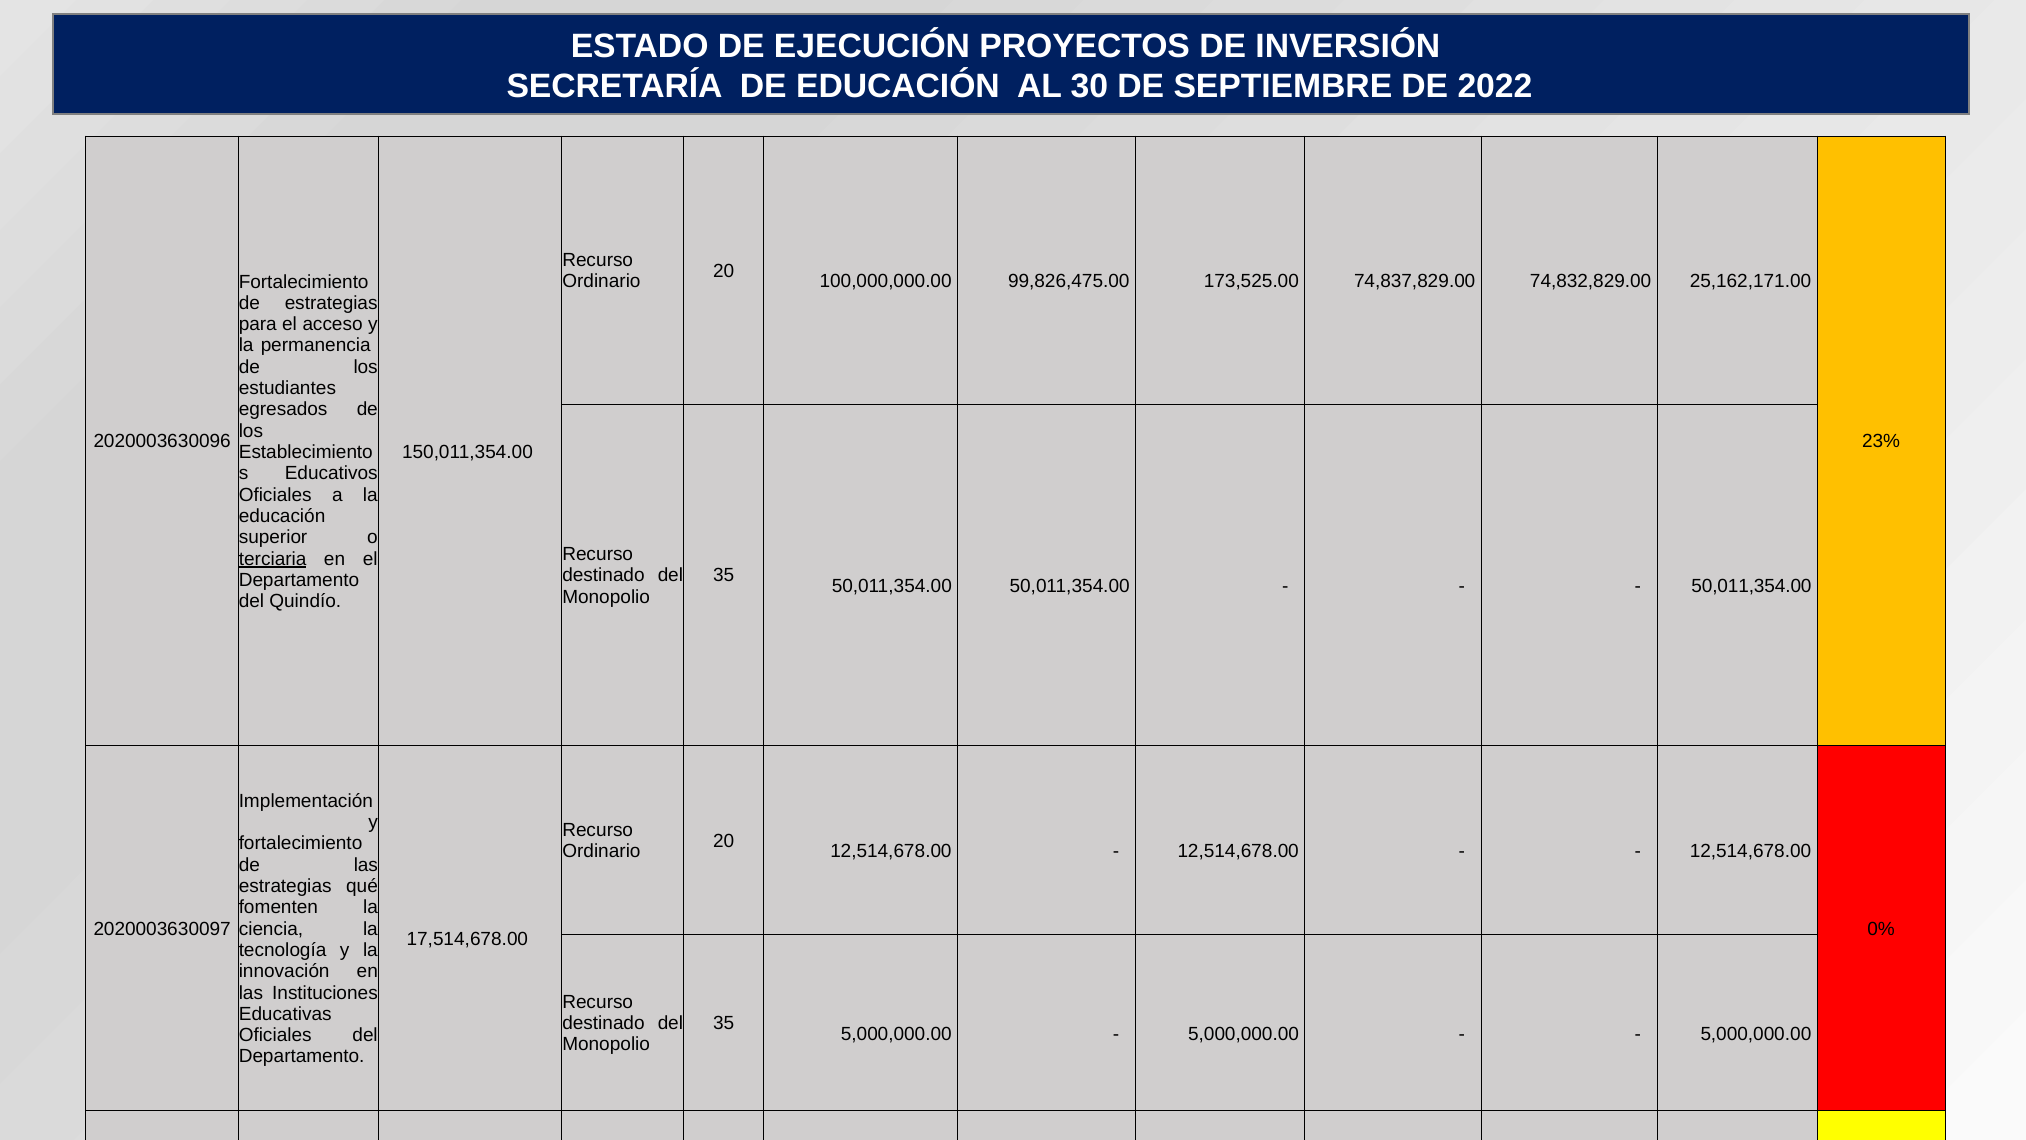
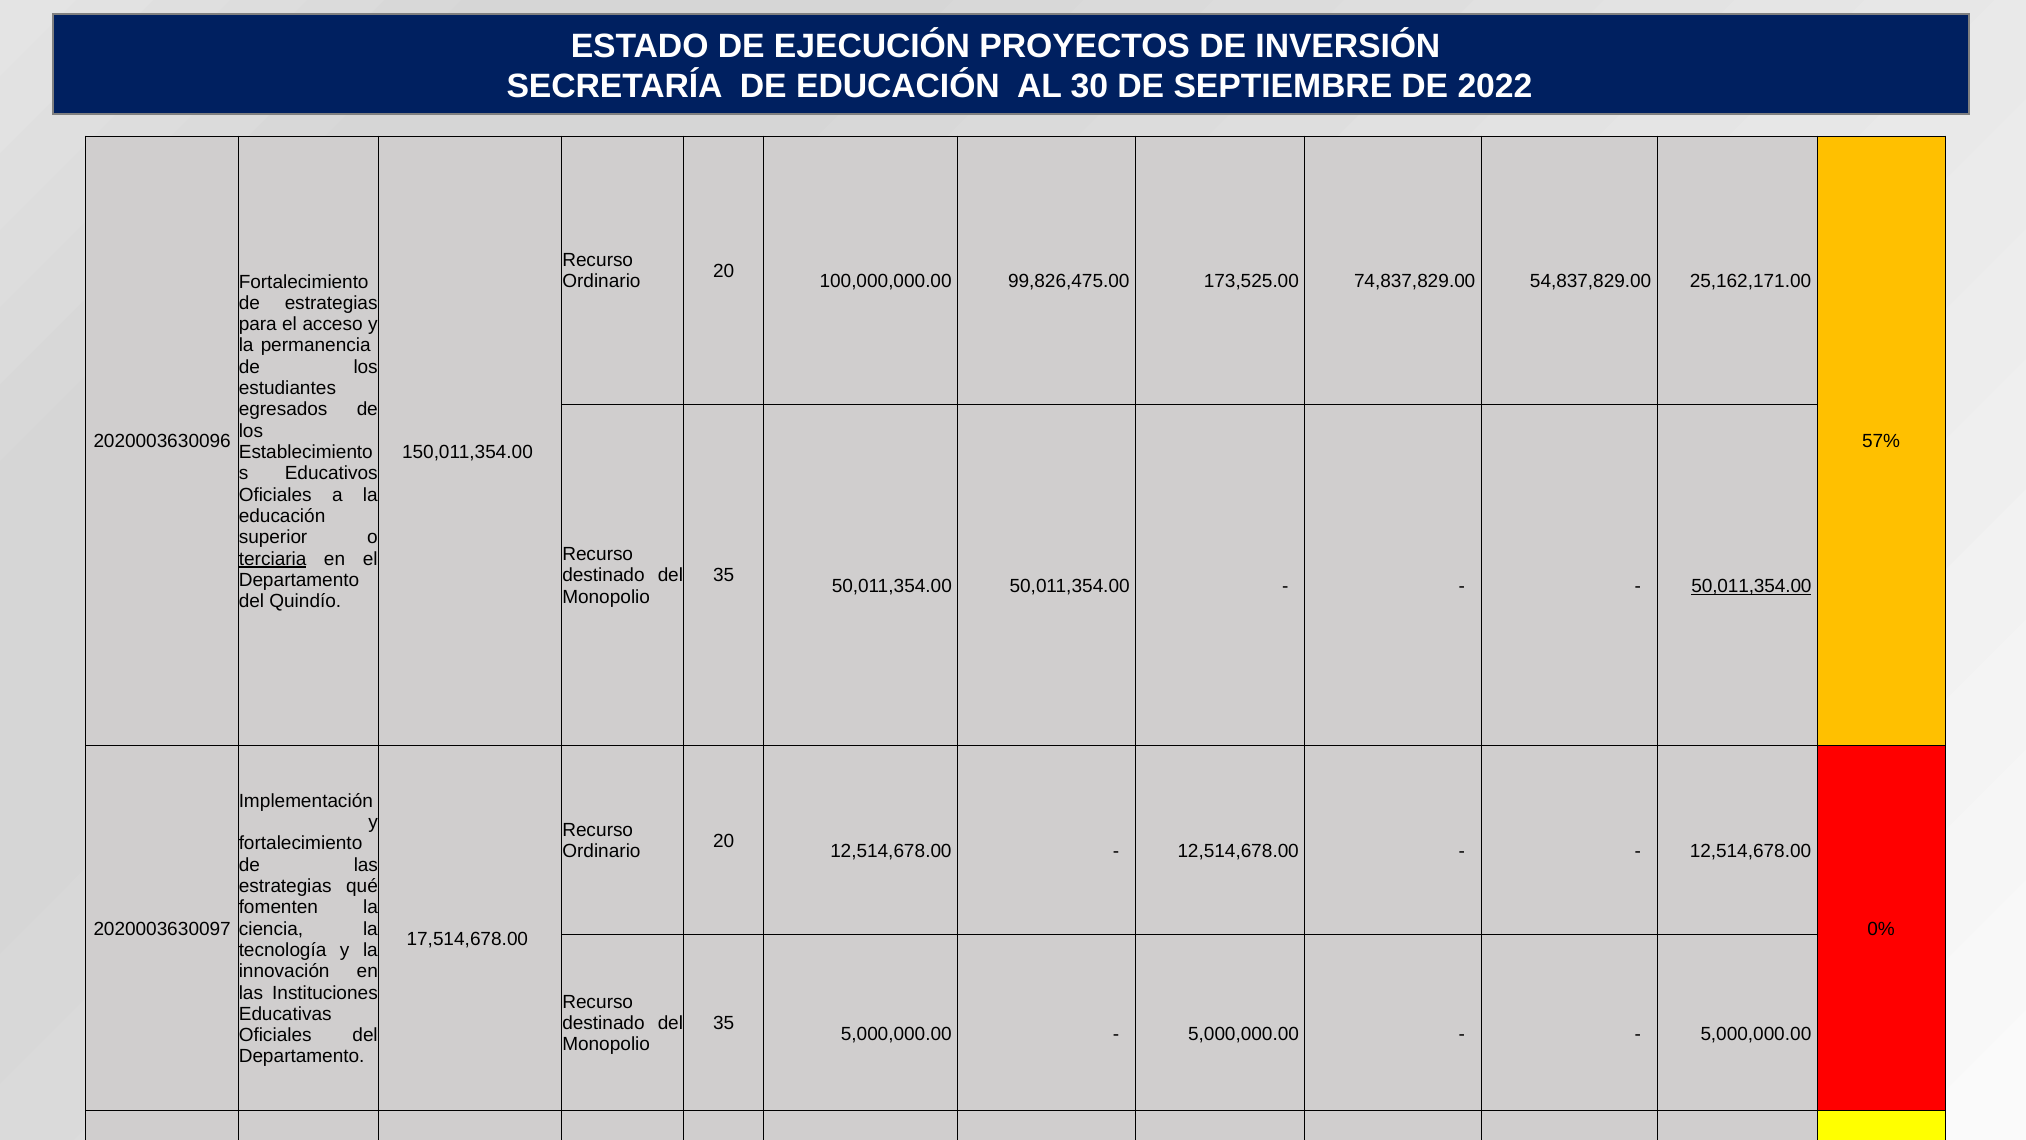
74,832,829.00: 74,832,829.00 -> 54,837,829.00 (1591, 281)
23%: 23% -> 57% (1881, 441)
50,011,354.00 underline: none -> present (1751, 586)
